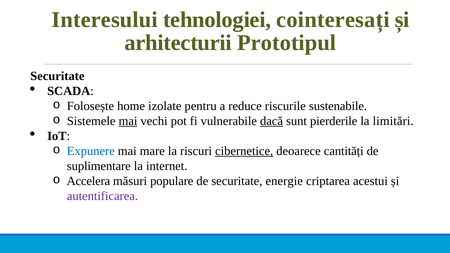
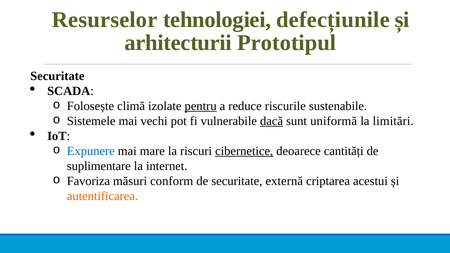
Interesului: Interesului -> Resurselor (105, 20)
cointeresați: cointeresați -> defecțiunile (333, 20)
home: home -> climă (131, 106)
pentru underline: none -> present (201, 106)
mai underline: present -> none (128, 121)
pierderile: pierderile -> uniformă (334, 121)
Accelera: Accelera -> Favoriza (88, 181)
populare: populare -> conform (172, 181)
energie: energie -> externă (284, 181)
autentificarea colour: purple -> orange (102, 196)
